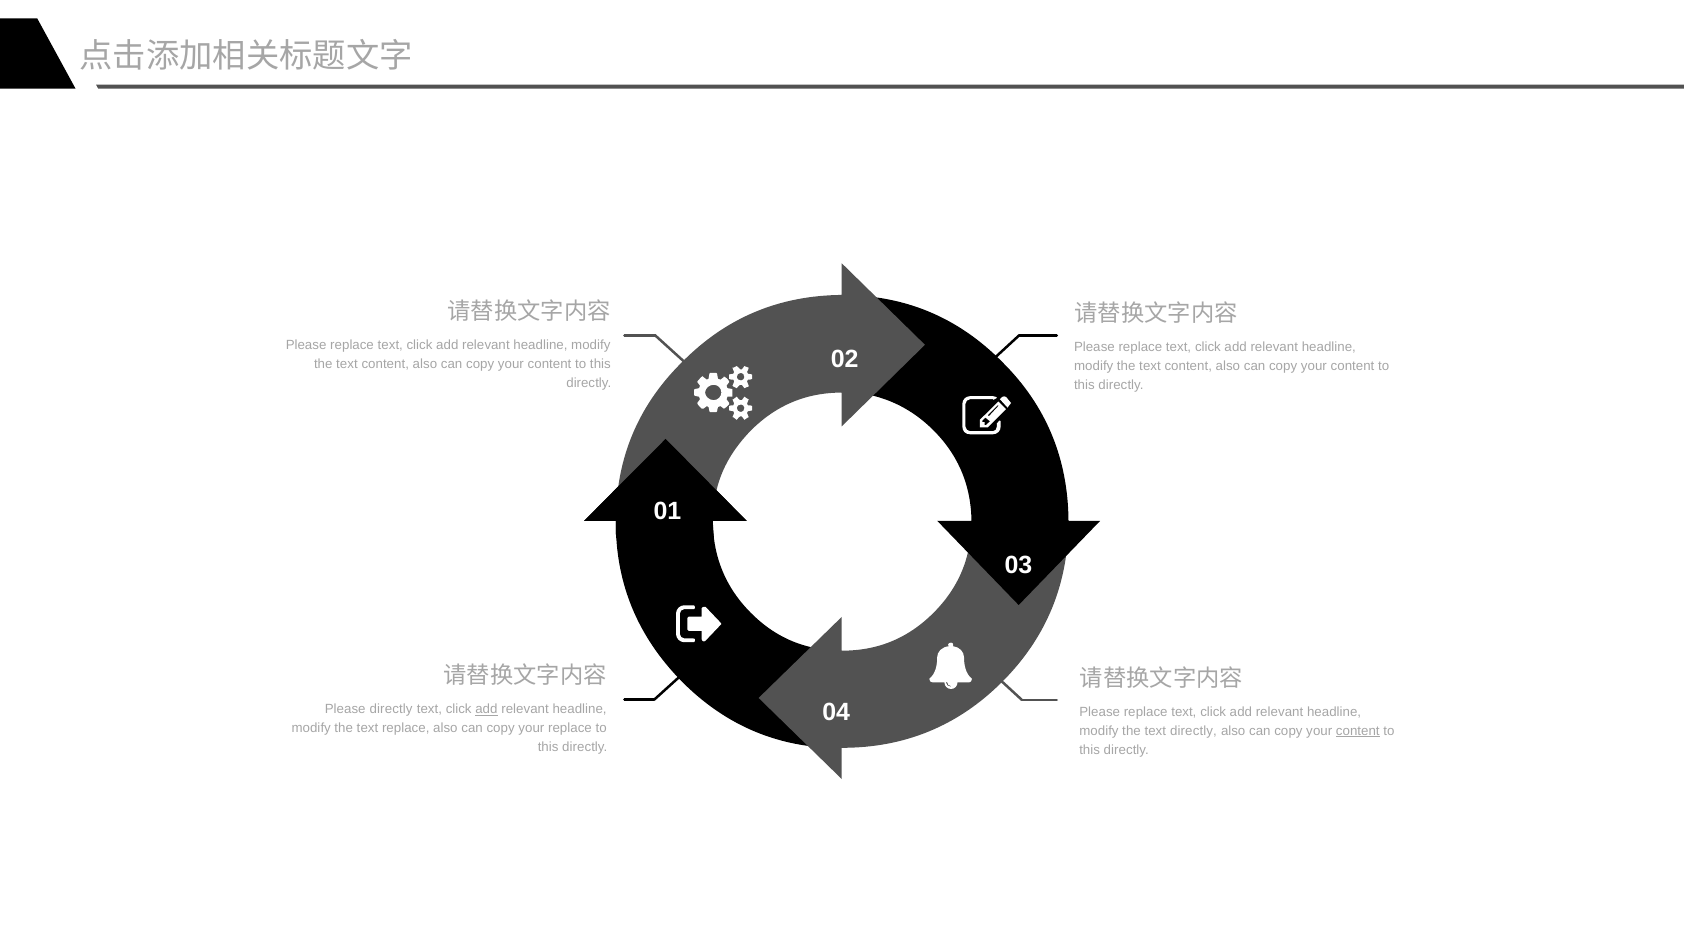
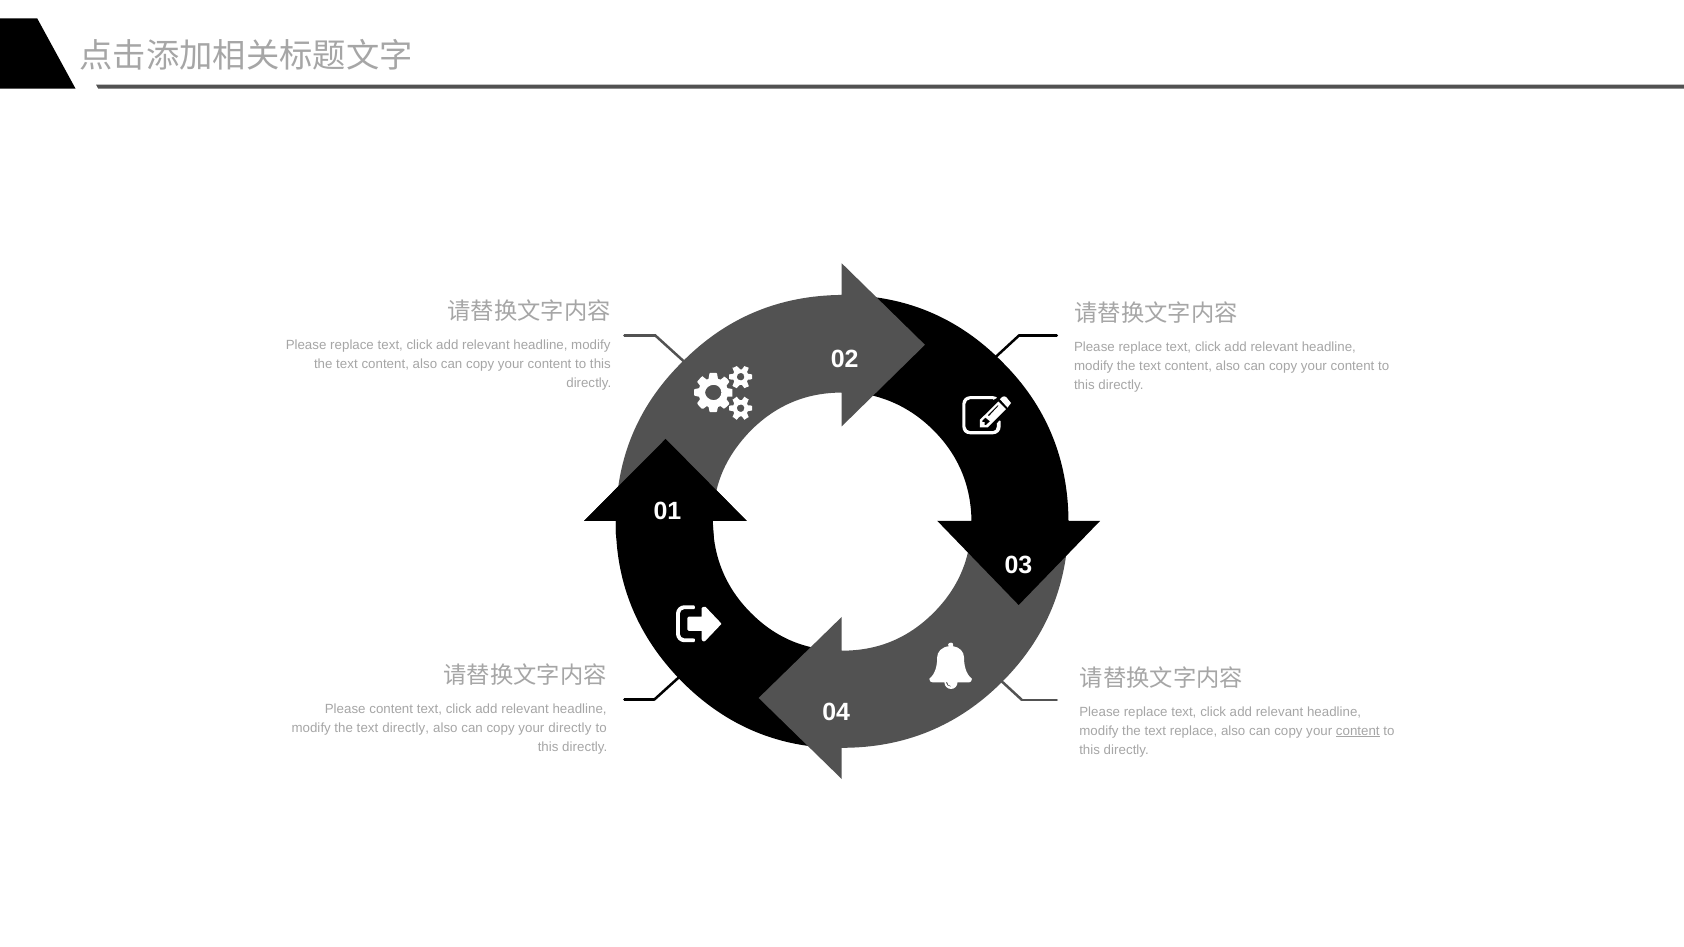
Please directly: directly -> content (391, 709)
add underline: present -> none (486, 709)
text replace: replace -> directly (406, 728)
your replace: replace -> directly (570, 728)
text directly: directly -> replace (1194, 731)
